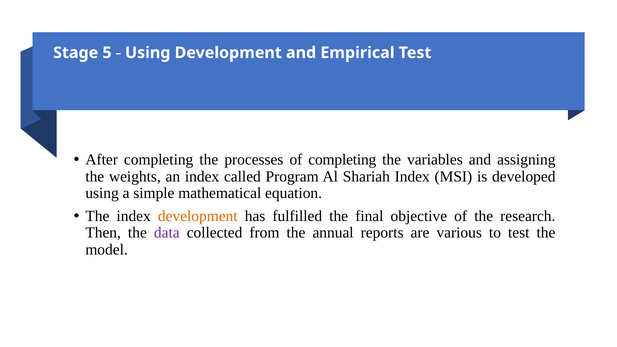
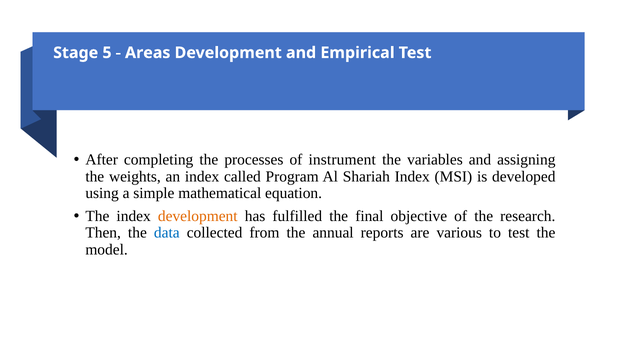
Using: Using -> Areas (148, 53)
of completing: completing -> instrument (342, 160)
data colour: purple -> blue (167, 233)
